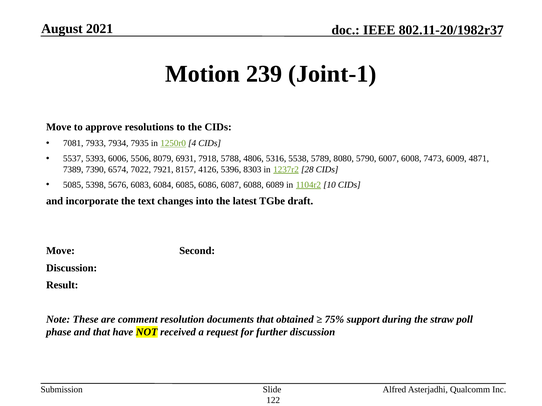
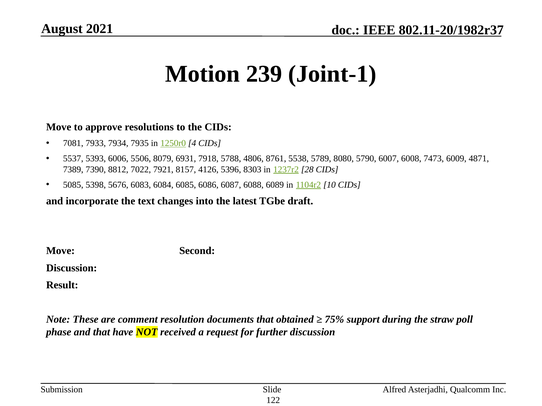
5316: 5316 -> 8761 (276, 159)
6574: 6574 -> 8812 (118, 170)
